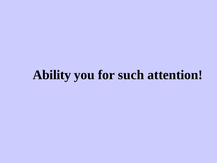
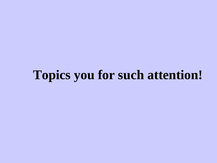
Ability: Ability -> Topics (52, 75)
